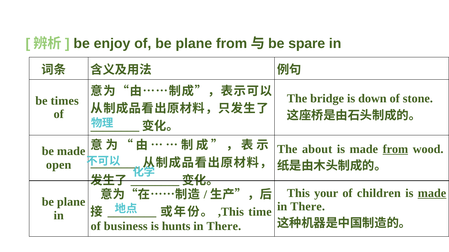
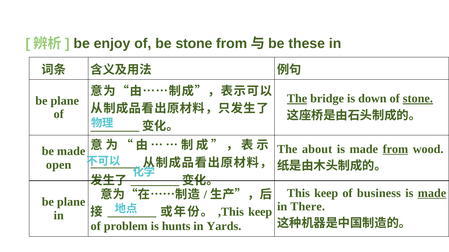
of be plane: plane -> stone (194, 44)
spare: spare -> these (307, 44)
The underline: none -> present (297, 99)
stone underline: none -> present (418, 99)
times: times -> plane (65, 101)
This your: your -> keep (326, 194)
children: children -> business (379, 194)
time: time -> keep (260, 212)
business: business -> problem (126, 227)
There: There -> Yards (224, 227)
